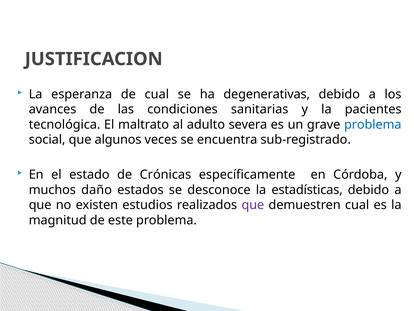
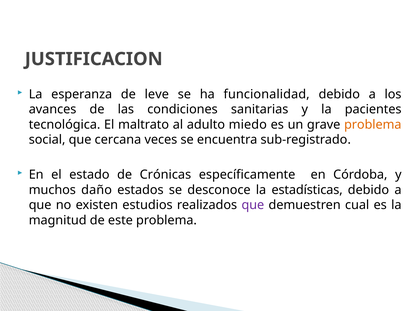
de cual: cual -> leve (157, 94)
degenerativas: degenerativas -> funcionalidad (267, 94)
severa: severa -> miedo (248, 124)
problema colour: blue -> orange (373, 124)
algunos: algunos -> cercana (118, 140)
